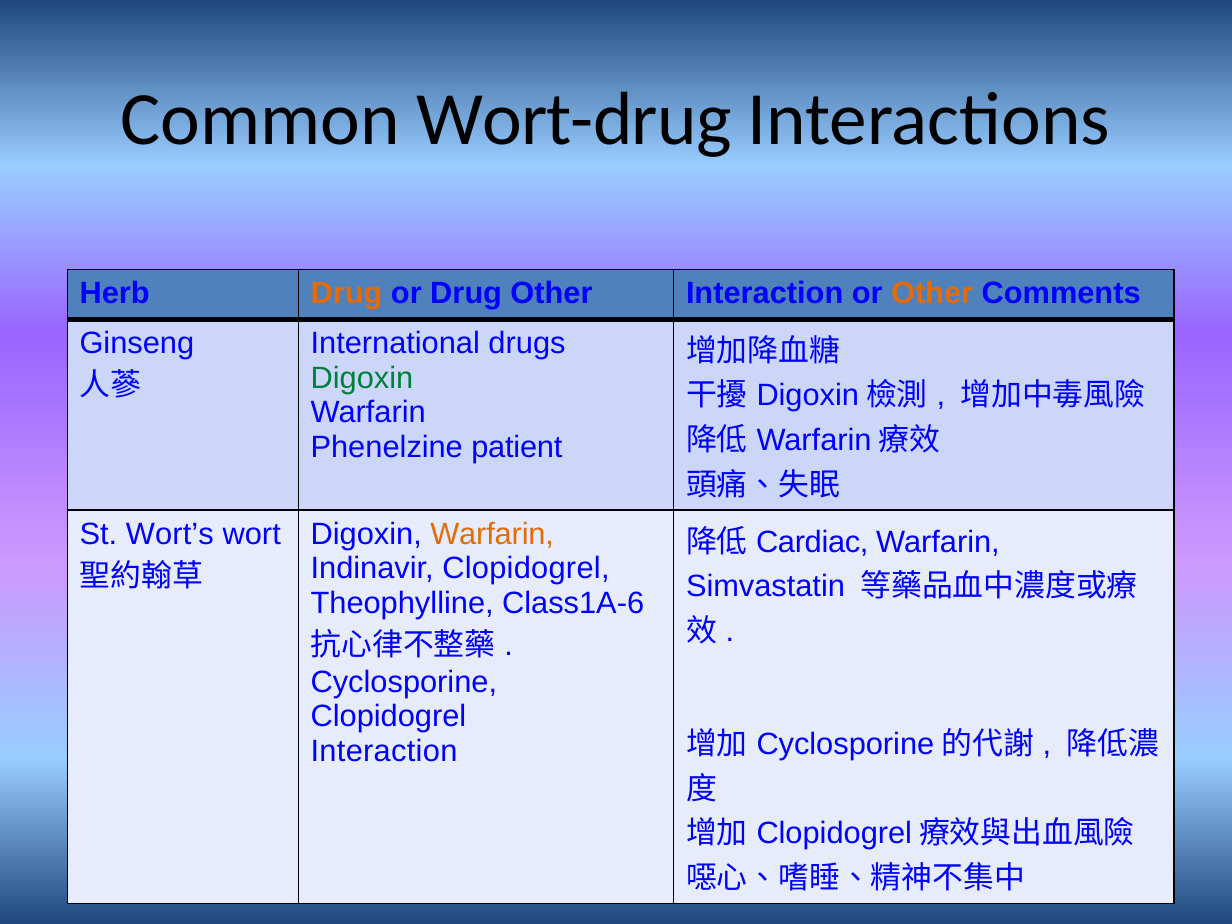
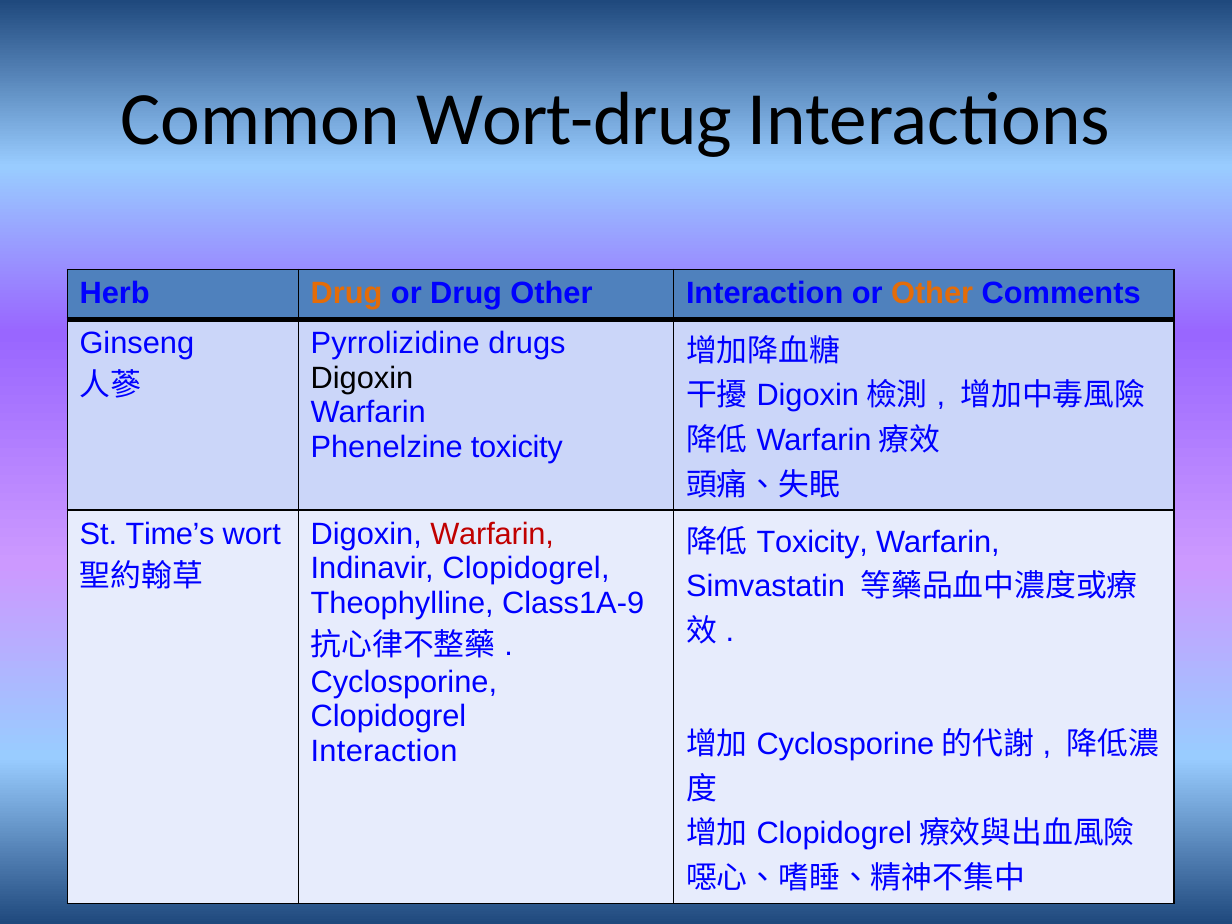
International: International -> Pyrrolizidine (395, 343)
Digoxin colour: green -> black (362, 378)
Phenelzine patient: patient -> toxicity (517, 447)
Wort’s: Wort’s -> Time’s (170, 534)
Warfarin colour: orange -> red (492, 534)
Cardiac: Cardiac -> Toxicity (812, 542)
Class1A-6: Class1A-6 -> Class1A-9 (573, 603)
